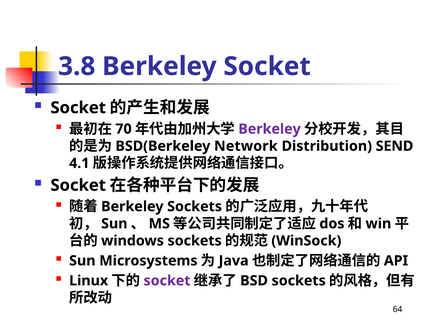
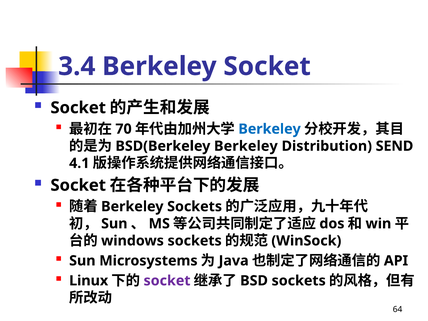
3.8: 3.8 -> 3.4 (77, 66)
Berkeley colour: purple -> blue (270, 129)
Network: Network -> Berkeley (246, 146)
